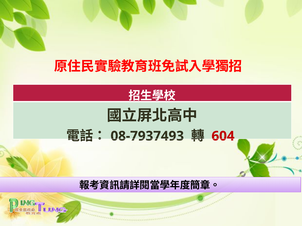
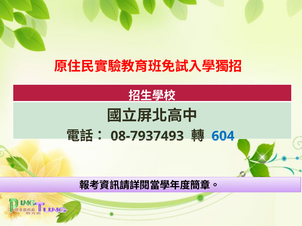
604 colour: red -> blue (223, 136)
